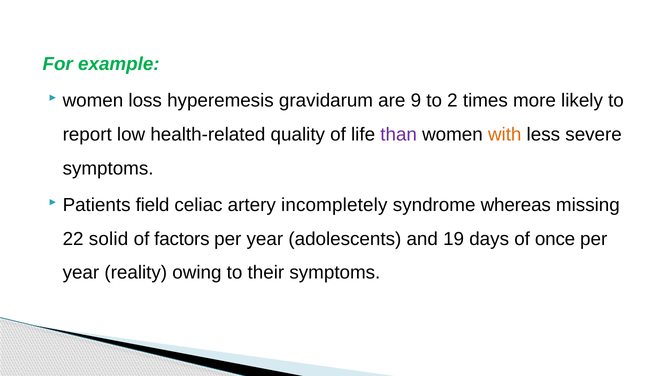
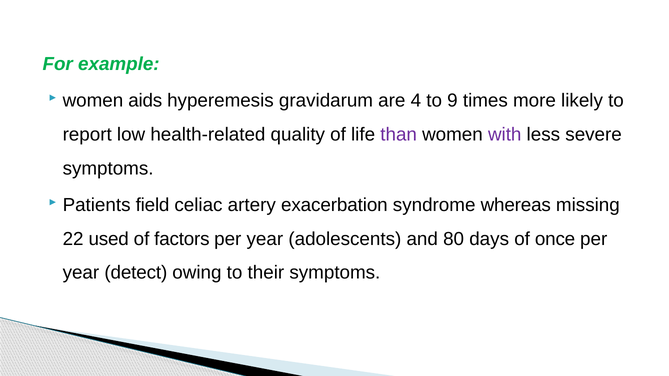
loss: loss -> aids (145, 101)
9: 9 -> 4 (416, 101)
2: 2 -> 9 (452, 101)
with colour: orange -> purple (505, 135)
incompletely: incompletely -> exacerbation (334, 205)
solid: solid -> used (109, 239)
19: 19 -> 80 (454, 239)
reality: reality -> detect (136, 273)
